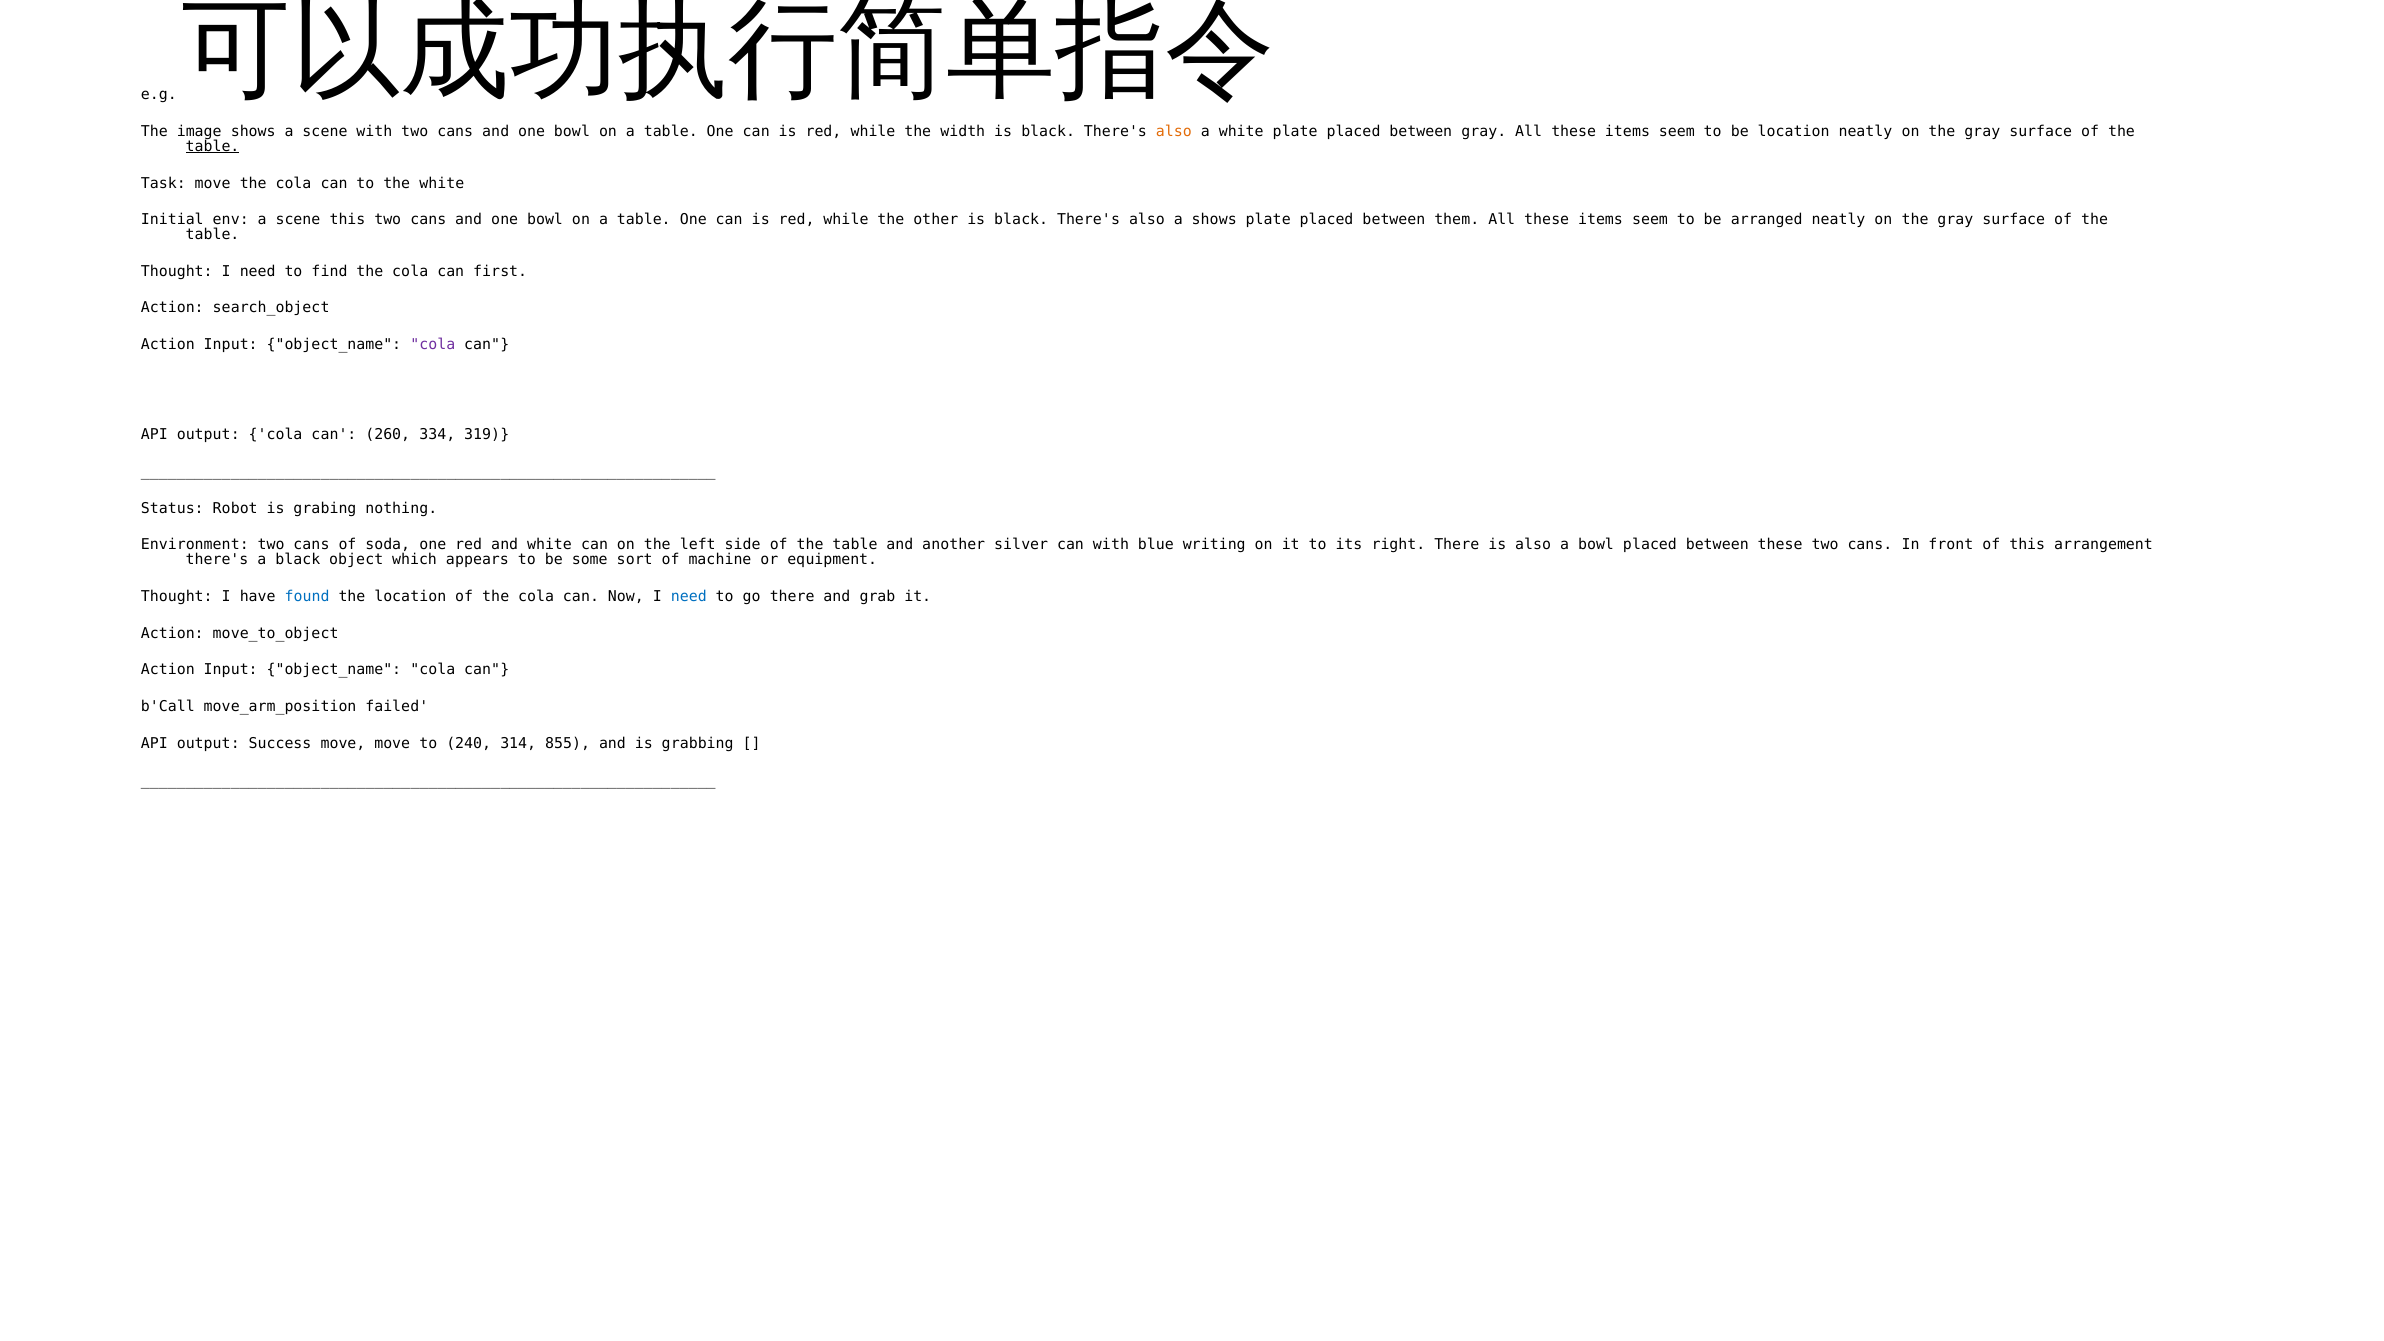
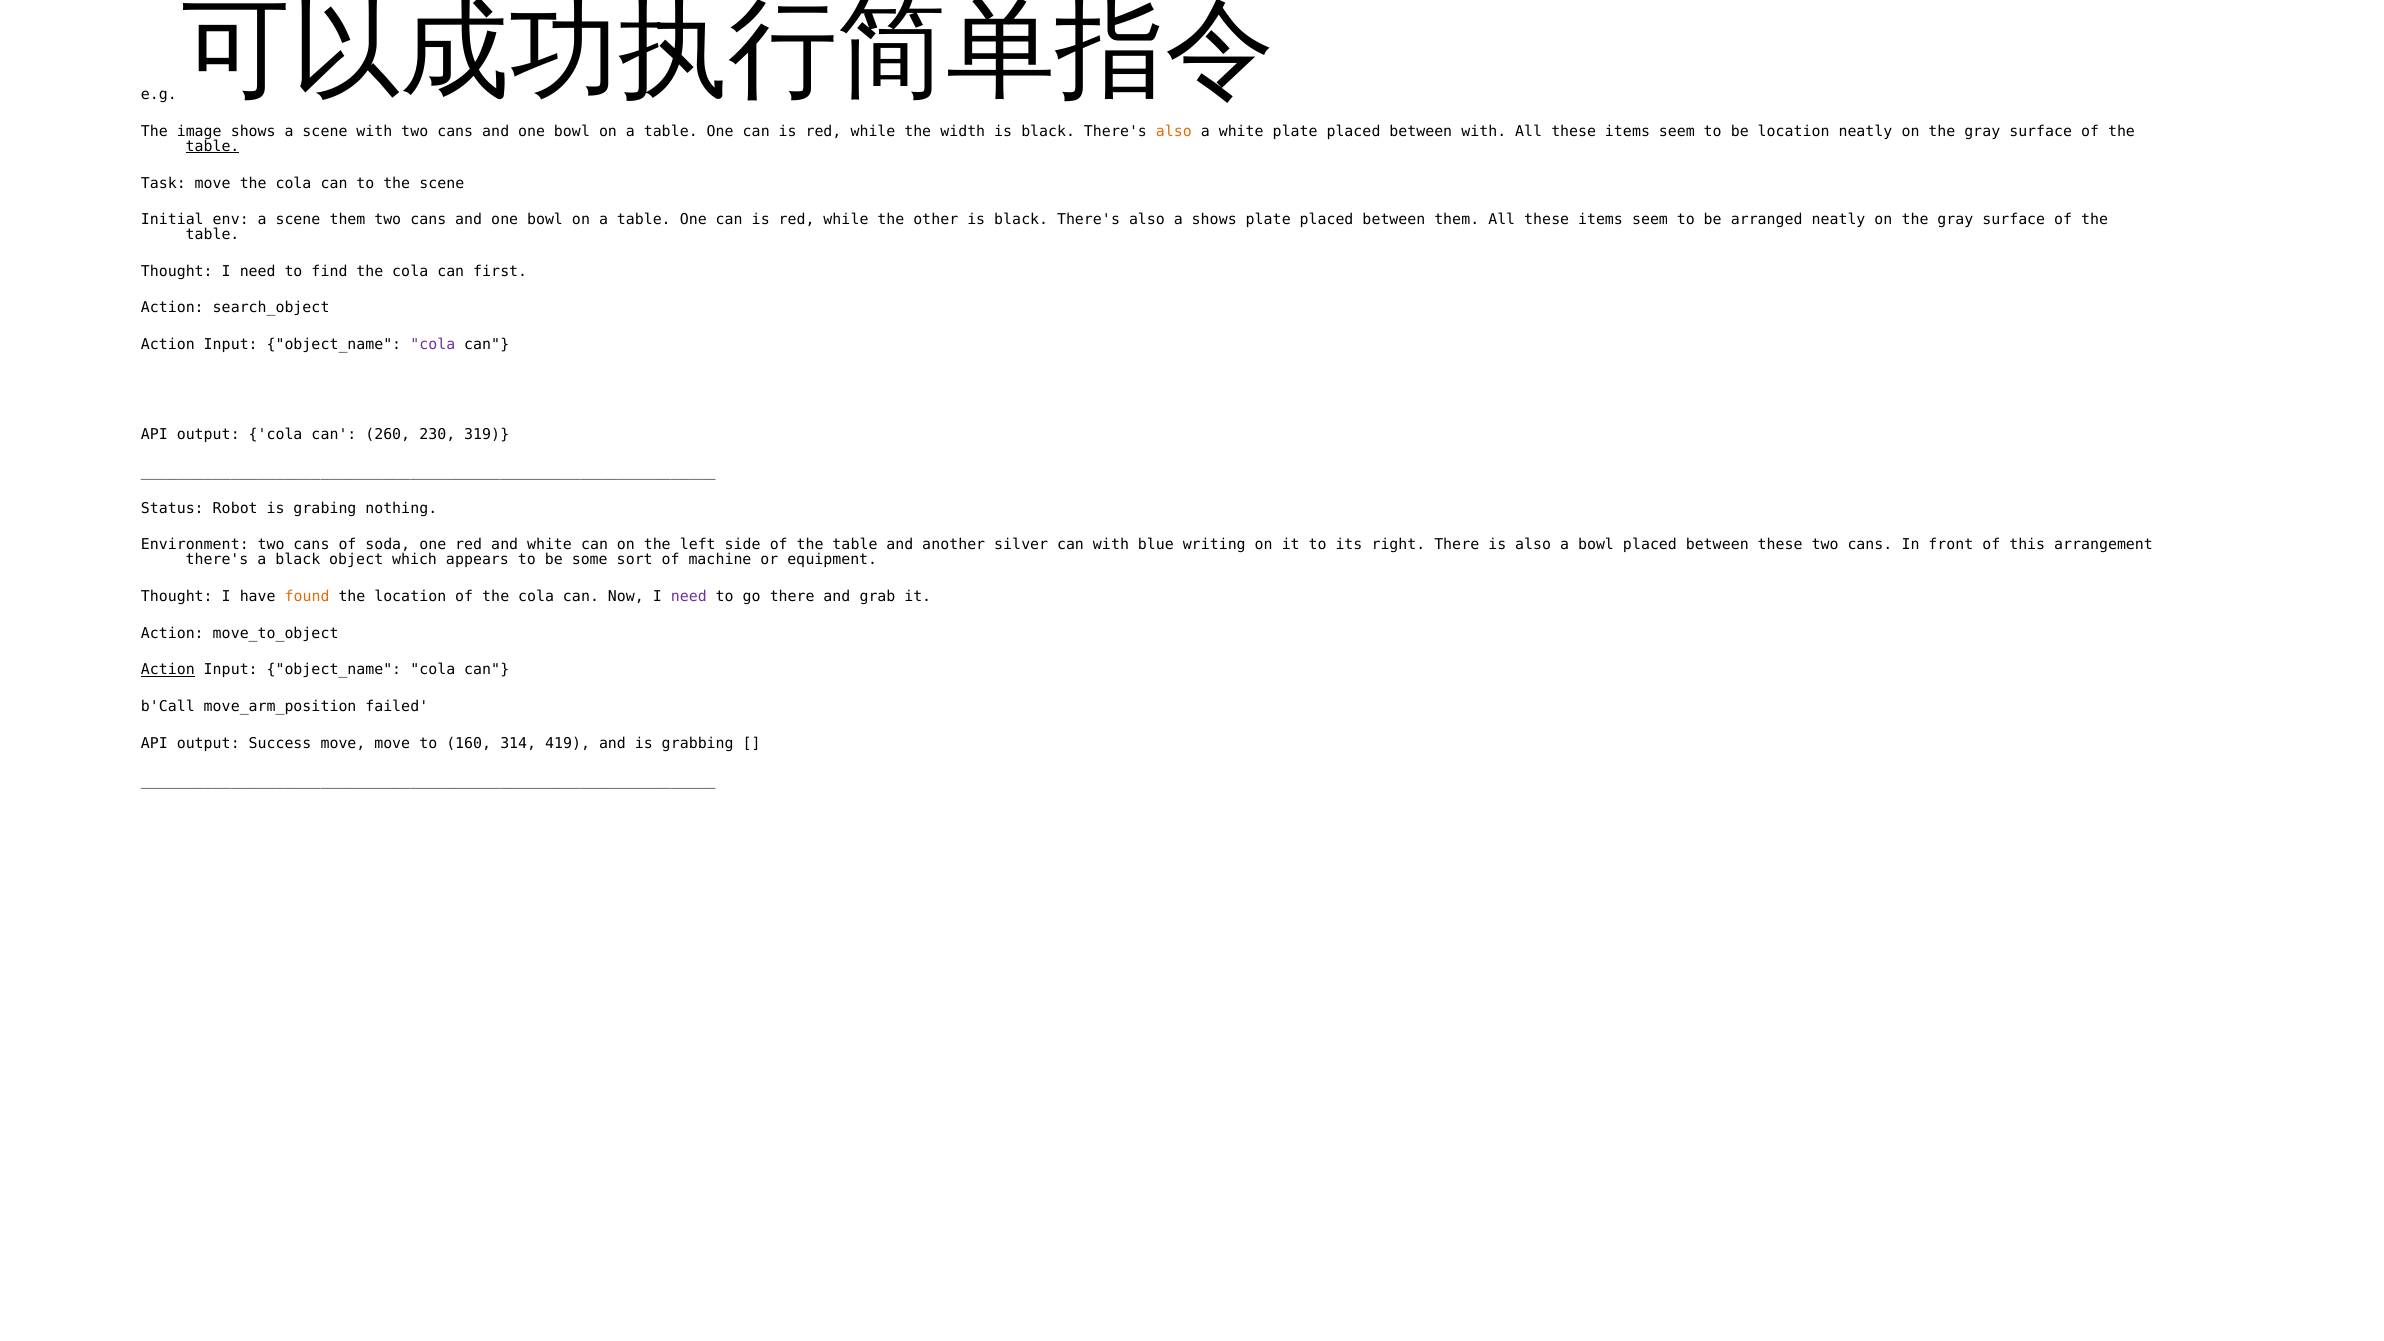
between gray: gray -> with (1484, 132)
the white: white -> scene (442, 183)
scene this: this -> them (347, 220)
334: 334 -> 230 (437, 435)
found colour: blue -> orange (307, 596)
need colour: blue -> purple (689, 596)
Action underline: none -> present (168, 670)
240: 240 -> 160 (469, 744)
855: 855 -> 419 (568, 744)
